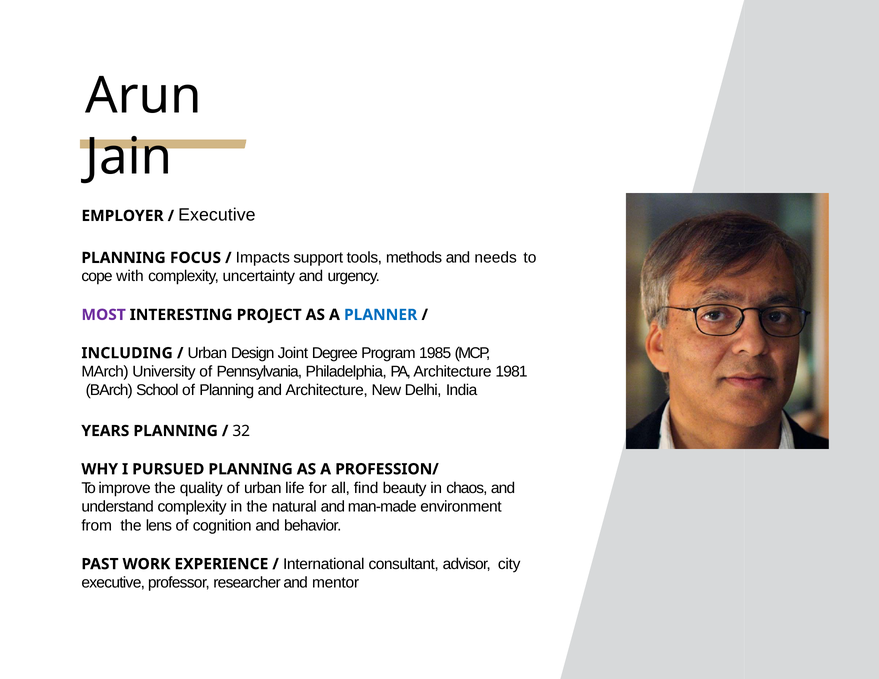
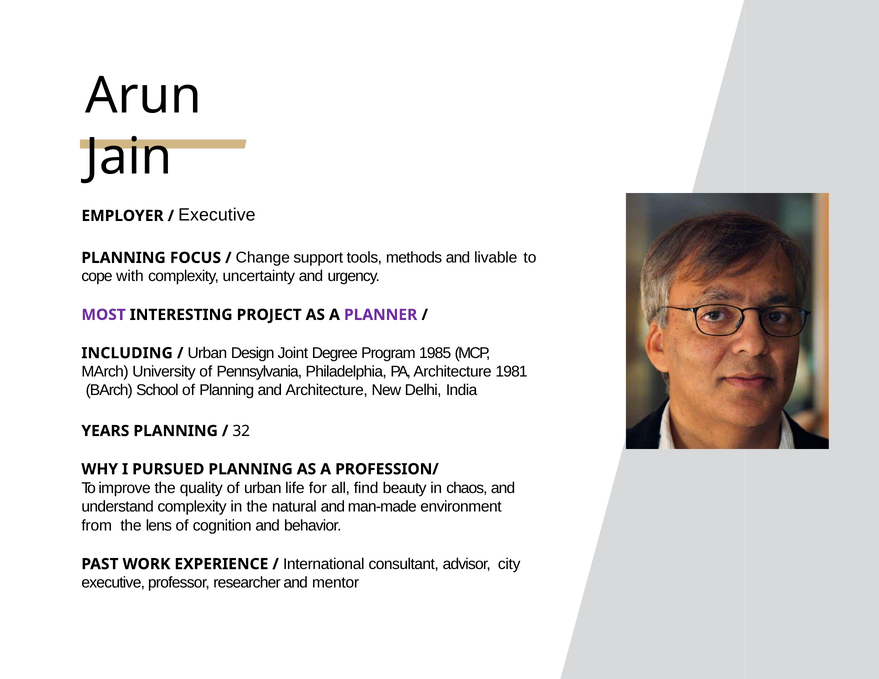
Impacts: Impacts -> Change (263, 258)
needs: needs -> livable (496, 258)
PLANNER colour: blue -> purple (381, 315)
